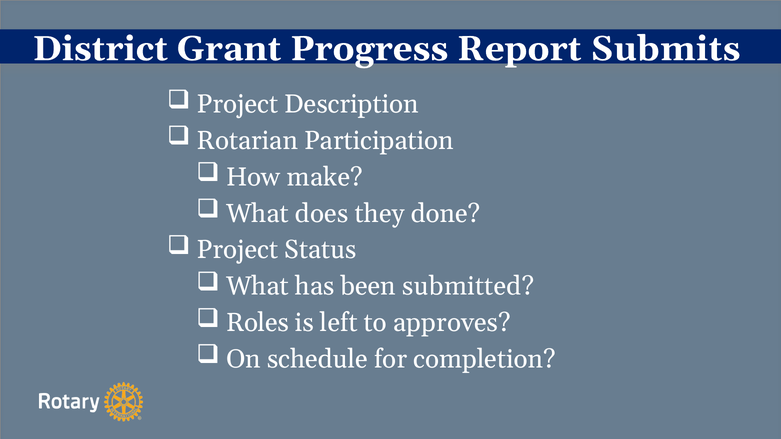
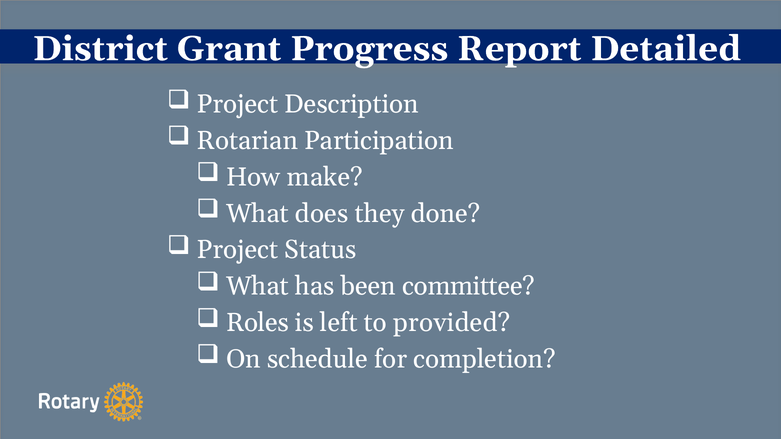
Submits: Submits -> Detailed (666, 49)
submitted: submitted -> committee (468, 286)
approves: approves -> provided (452, 323)
